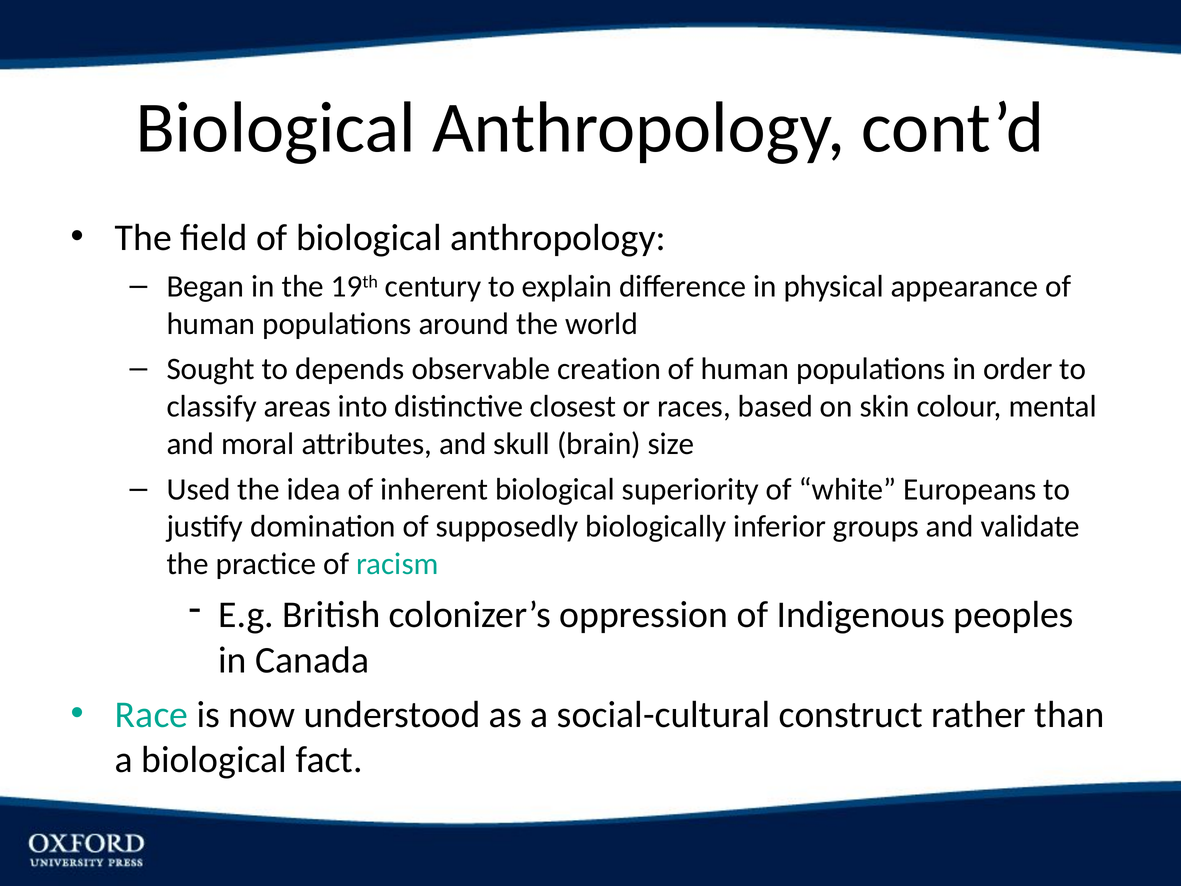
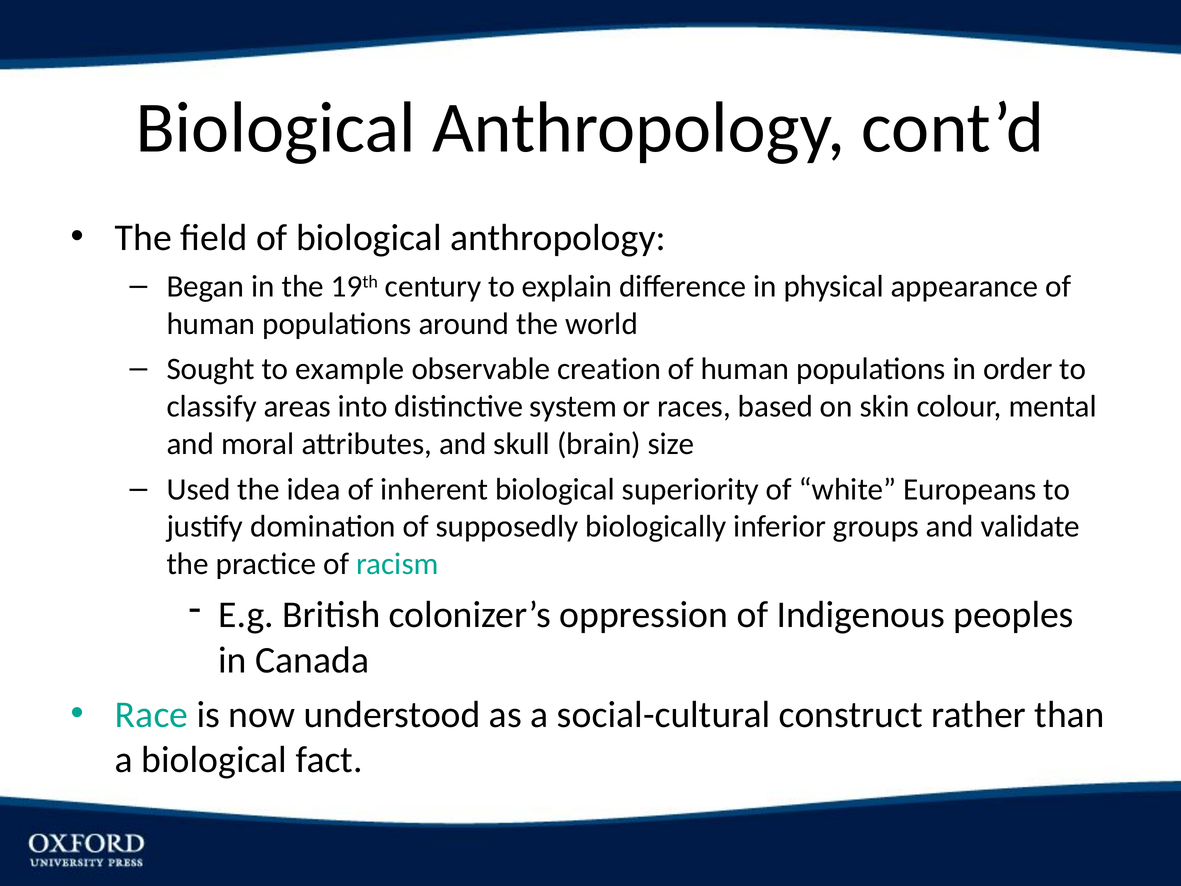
depends: depends -> example (350, 369)
closest: closest -> system (573, 406)
